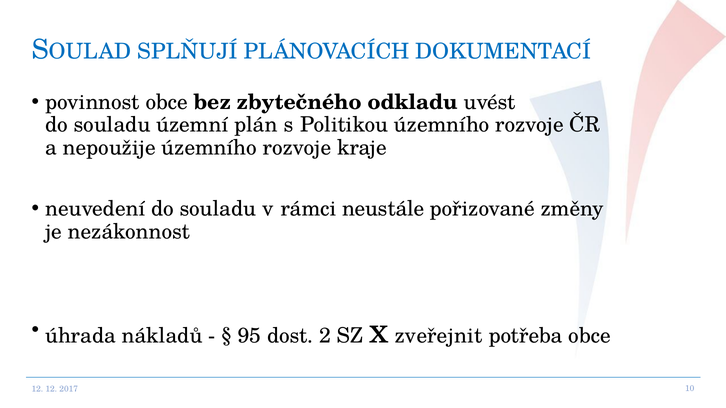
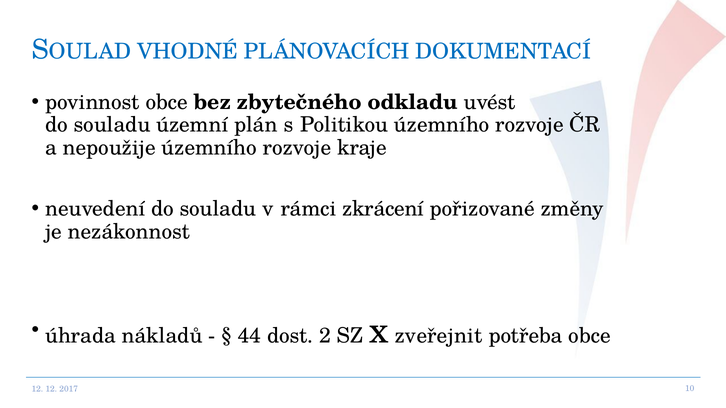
SPLŇUJÍ: SPLŇUJÍ -> VHODNÉ (188, 52)
neustále: neustále -> zkrácení (383, 209)
95: 95 -> 44 (249, 336)
